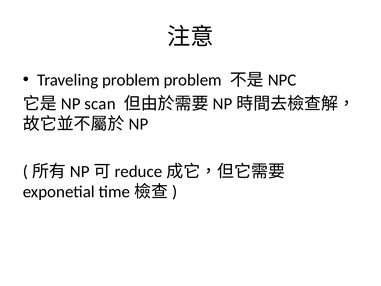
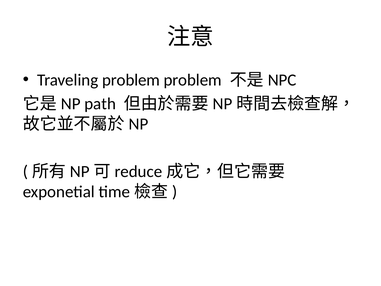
scan: scan -> path (100, 104)
